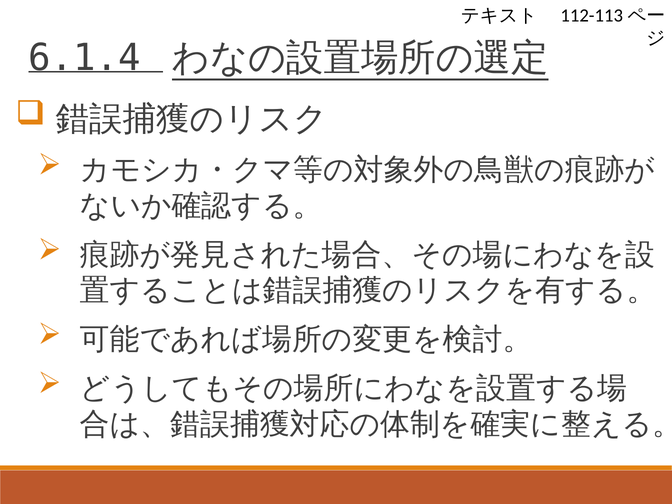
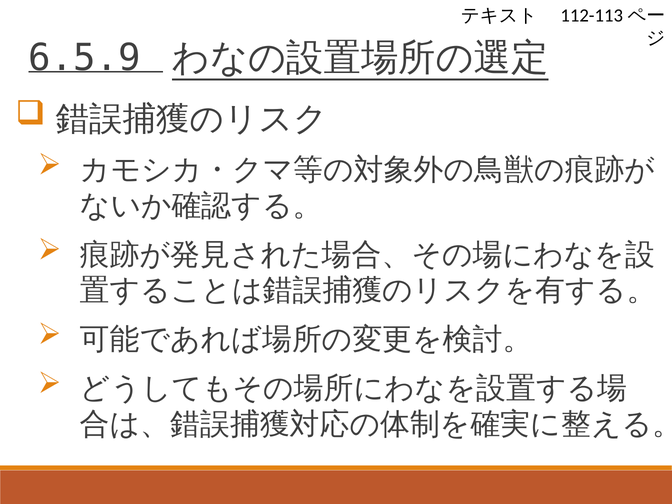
6.1.4: 6.1.4 -> 6.5.9 (85, 58)
